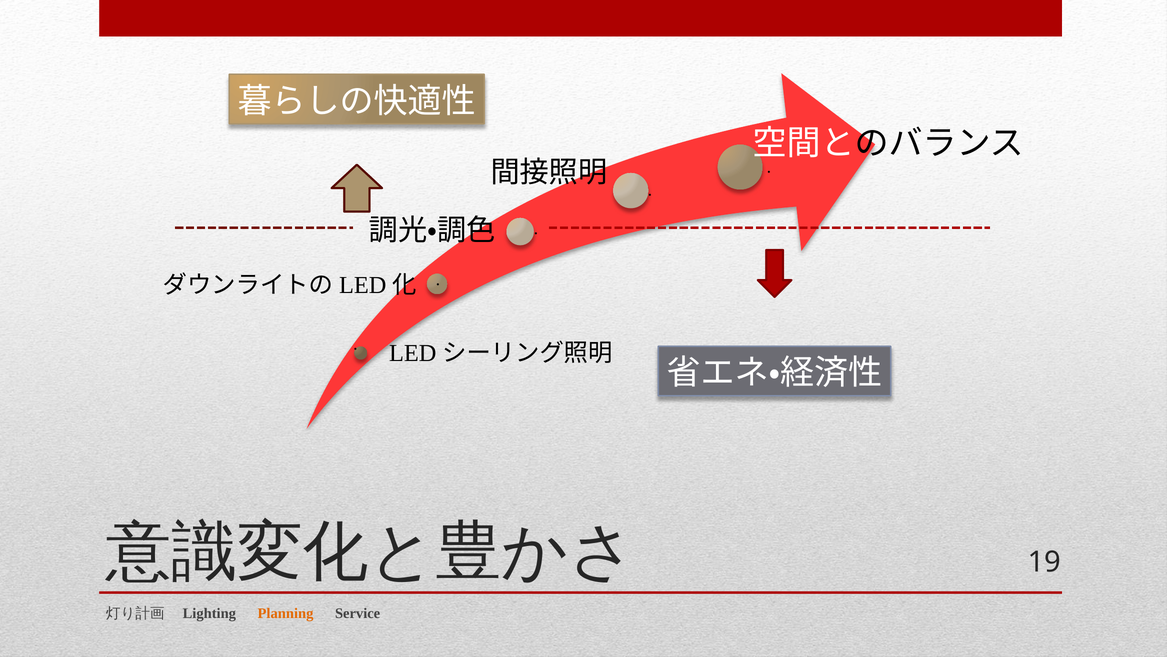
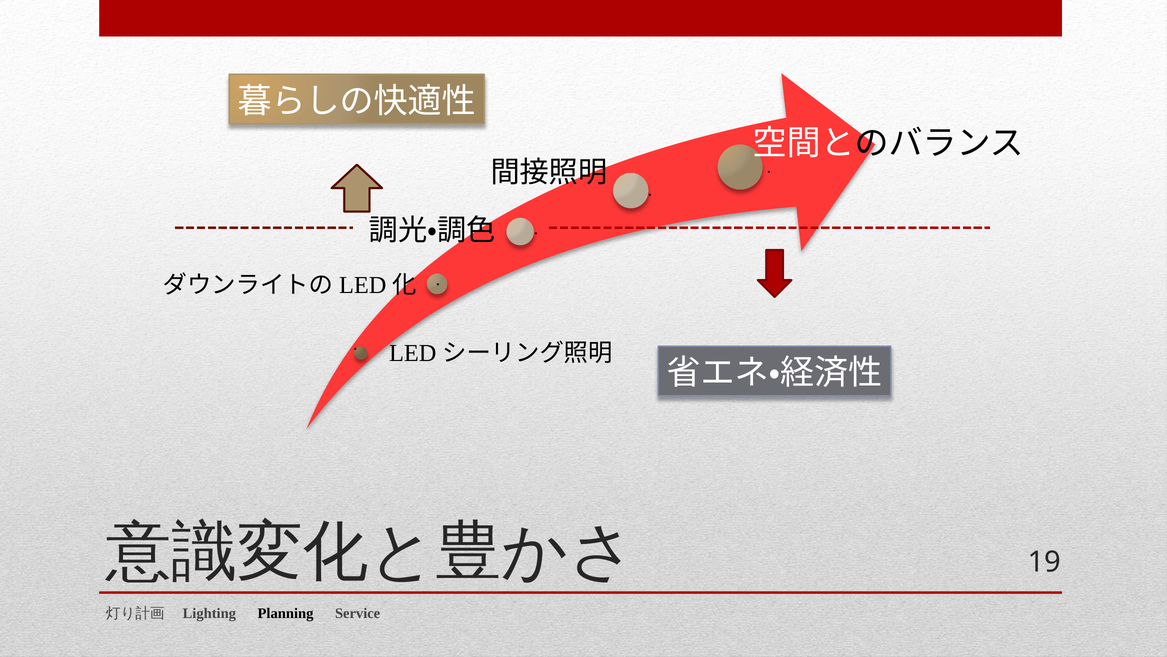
Planning colour: orange -> black (286, 613)
